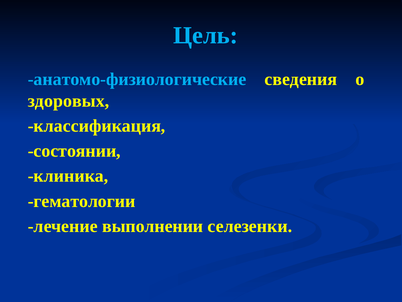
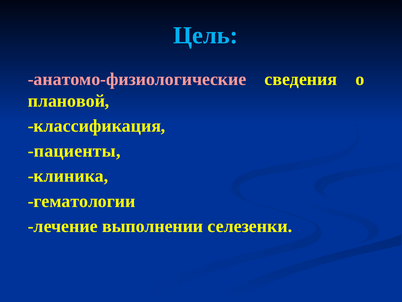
анатомо-физиологические colour: light blue -> pink (137, 79)
здоровых: здоровых -> плановой (69, 101)
состоянии: состоянии -> пациенты (74, 151)
